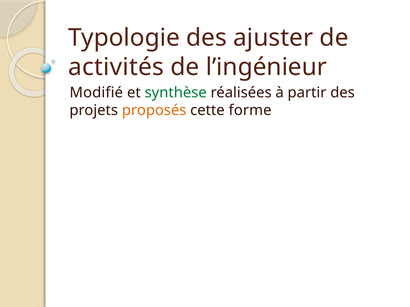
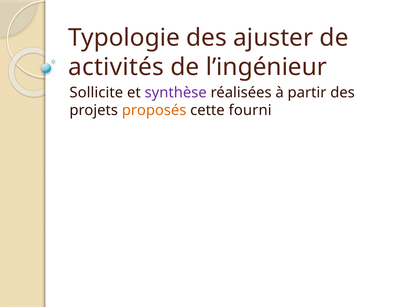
Modifié: Modifié -> Sollicite (96, 93)
synthèse colour: green -> purple (176, 93)
forme: forme -> fourni (250, 111)
